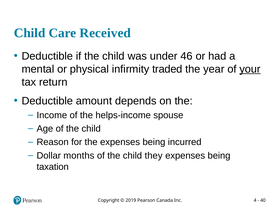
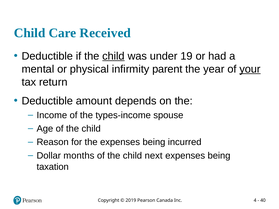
child underline: none -> present (113, 56)
46: 46 -> 19 (187, 56)
traded: traded -> parent (167, 69)
helps-income: helps-income -> types-income (123, 115)
they: they -> next (154, 156)
